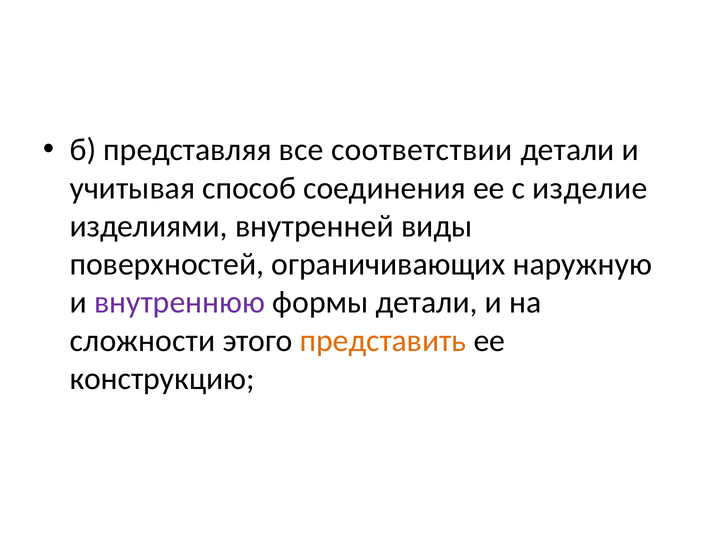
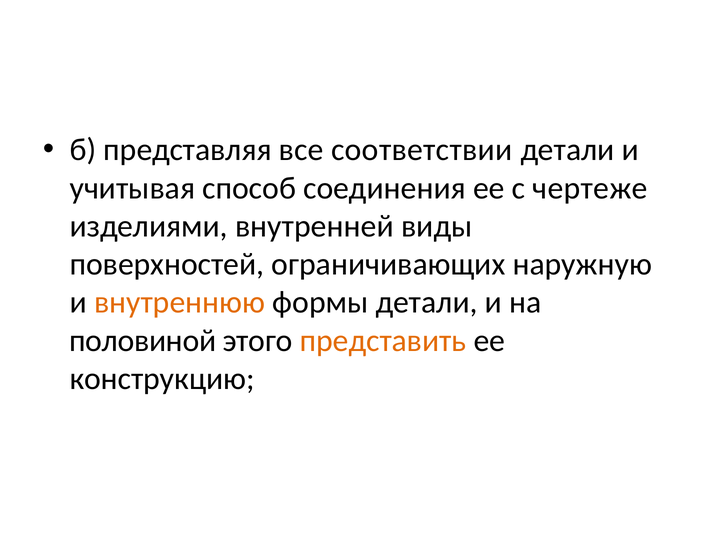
изделие: изделие -> чертеже (590, 188)
внутреннюю colour: purple -> orange (180, 303)
сложности: сложности -> половиной (143, 341)
